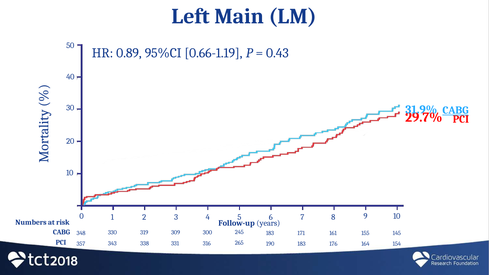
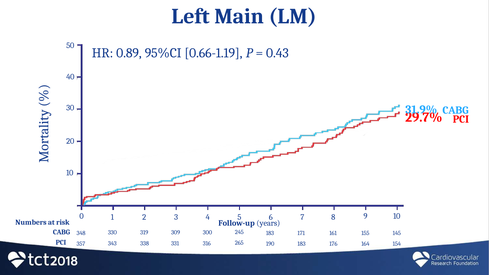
CABG underline: present -> none (456, 110)
